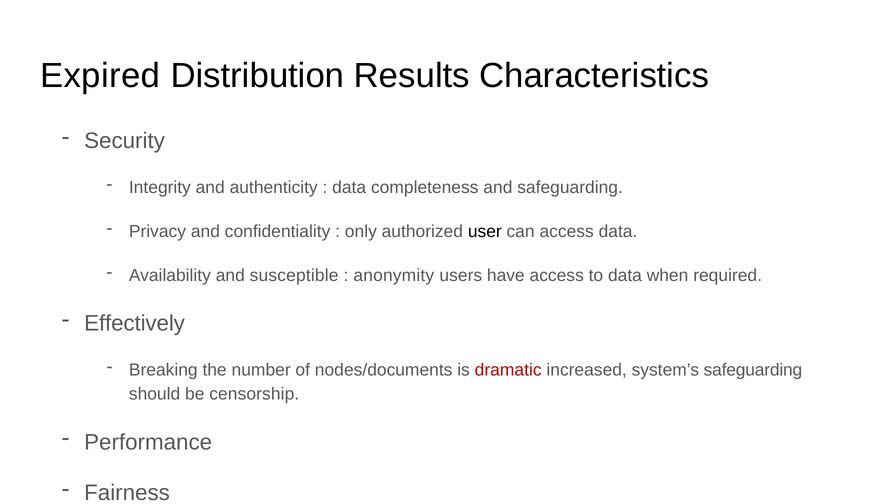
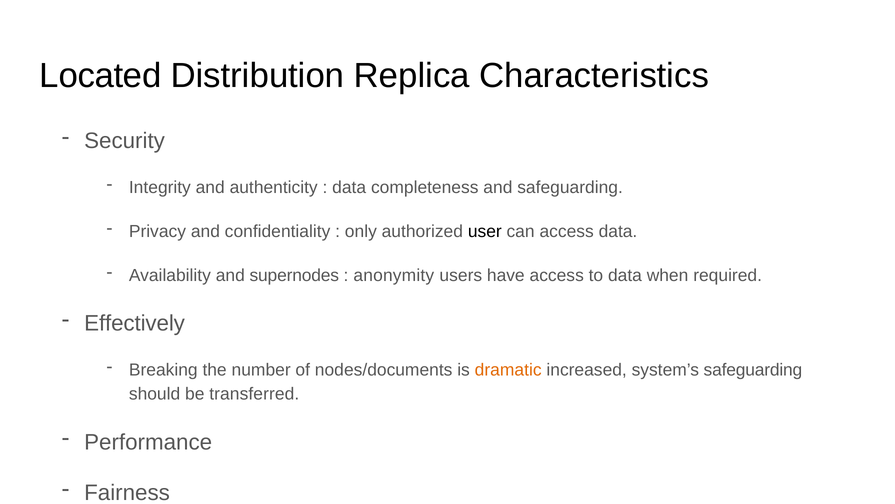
Expired: Expired -> Located (100, 76)
Results: Results -> Replica (412, 76)
susceptible: susceptible -> supernodes (294, 275)
dramatic colour: red -> orange (508, 370)
censorship: censorship -> transferred (254, 394)
